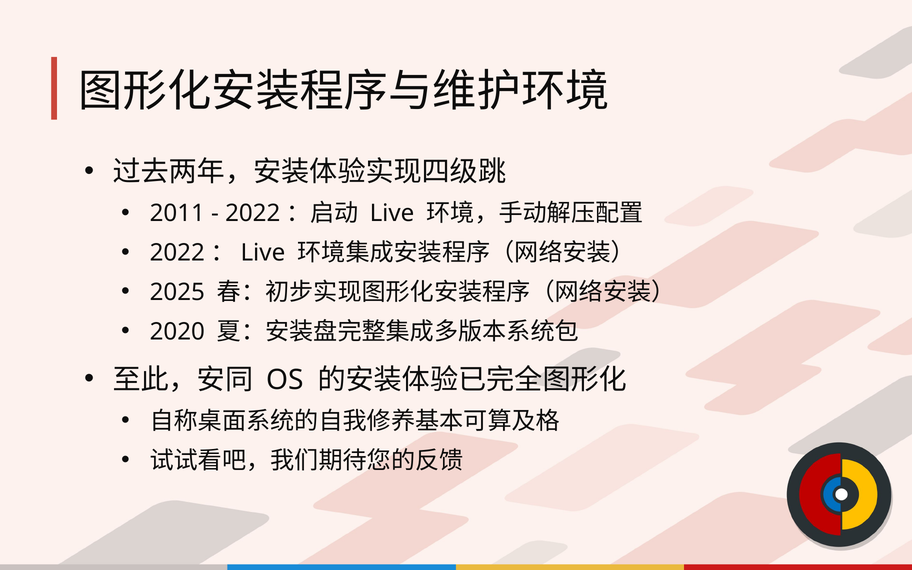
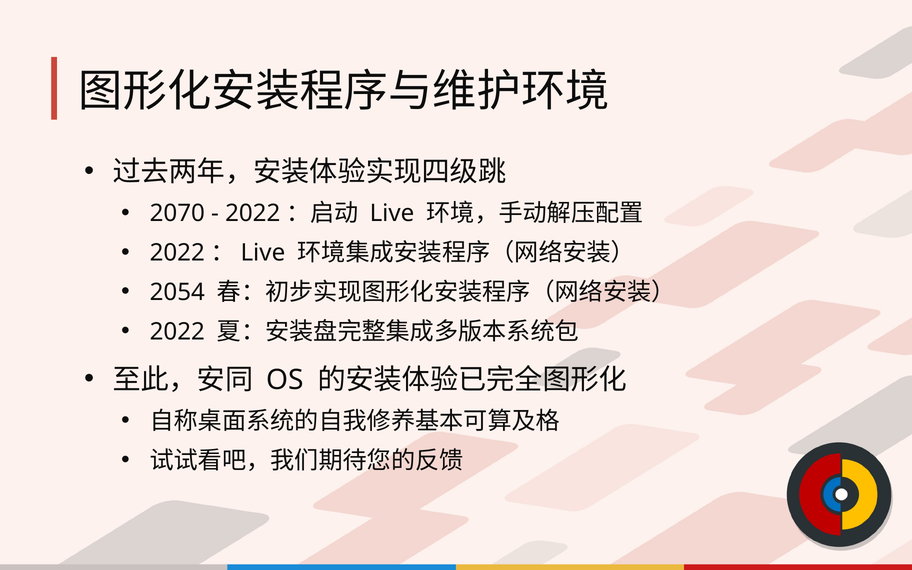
2011: 2011 -> 2070 (177, 213)
2025: 2025 -> 2054 (177, 292)
2020: 2020 -> 2022 (177, 332)
